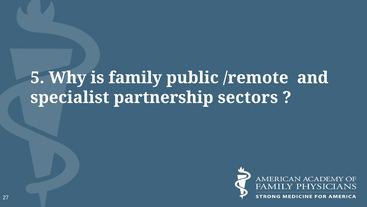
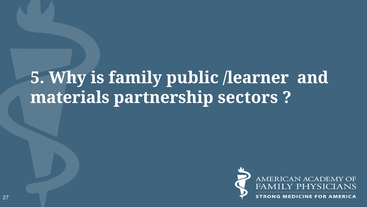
/remote: /remote -> /learner (256, 78)
specialist: specialist -> materials (70, 97)
